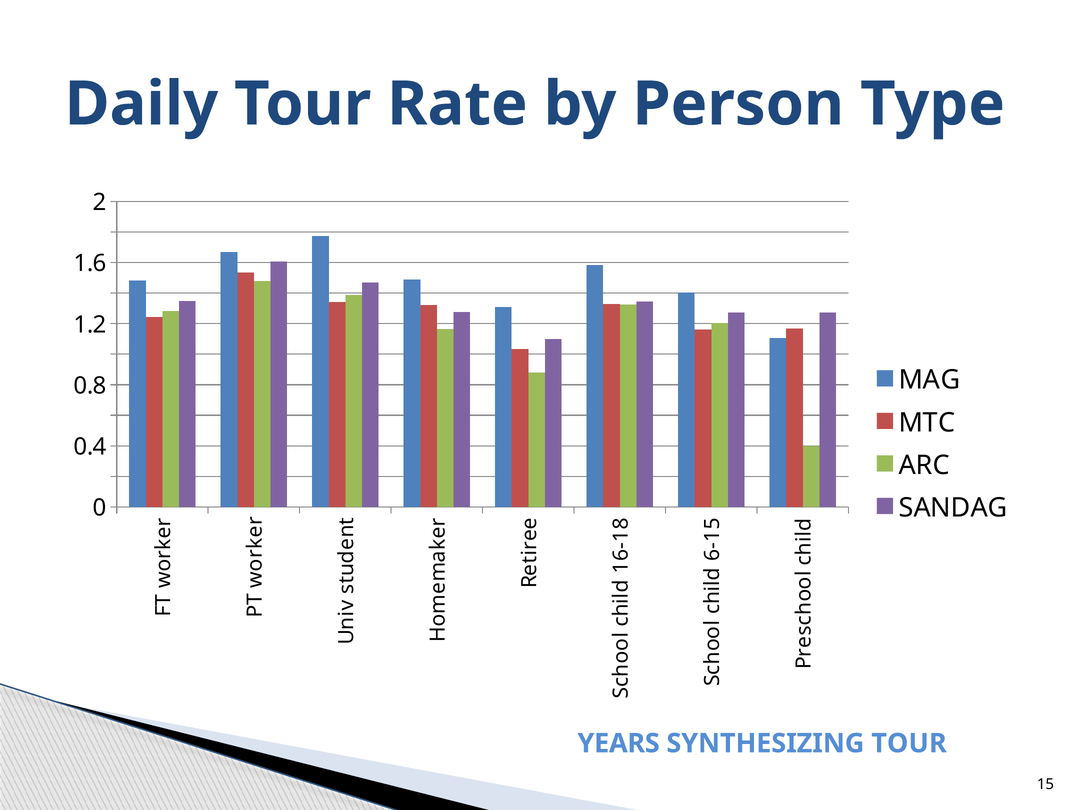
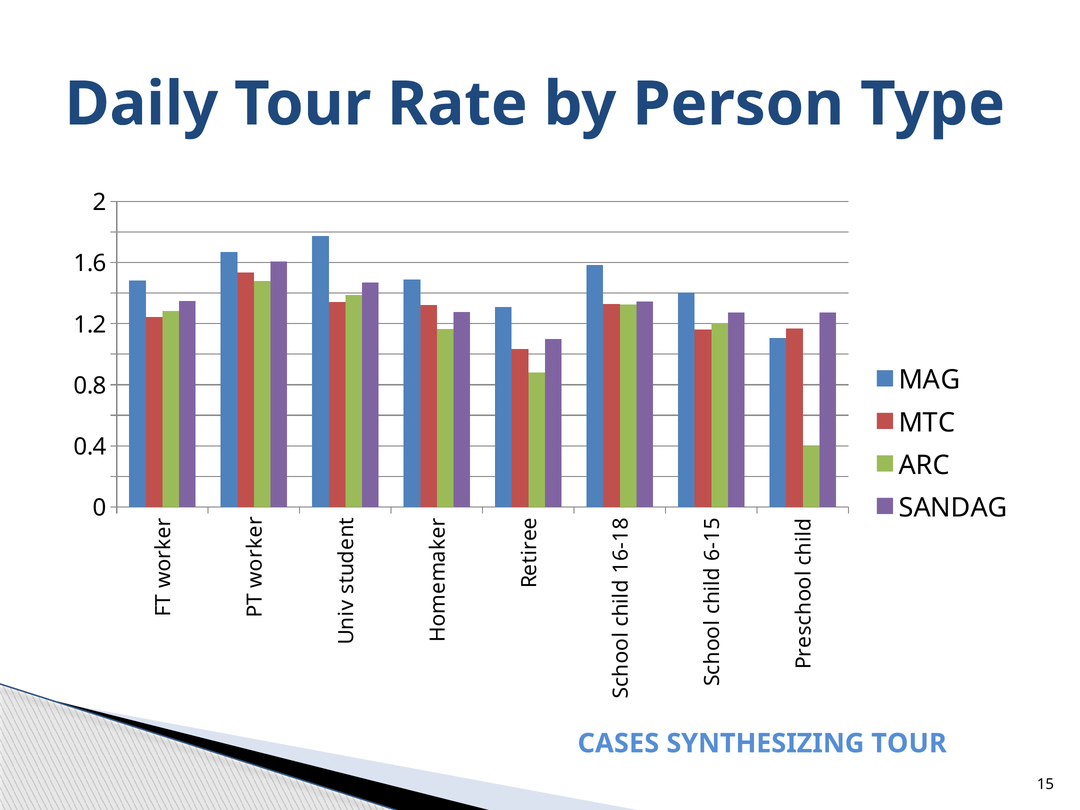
YEARS: YEARS -> CASES (618, 743)
